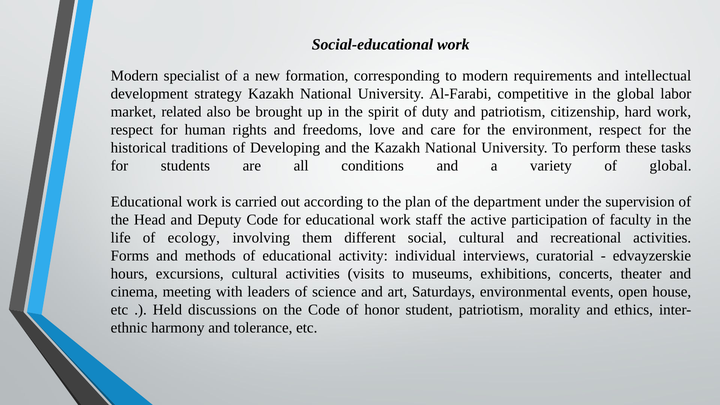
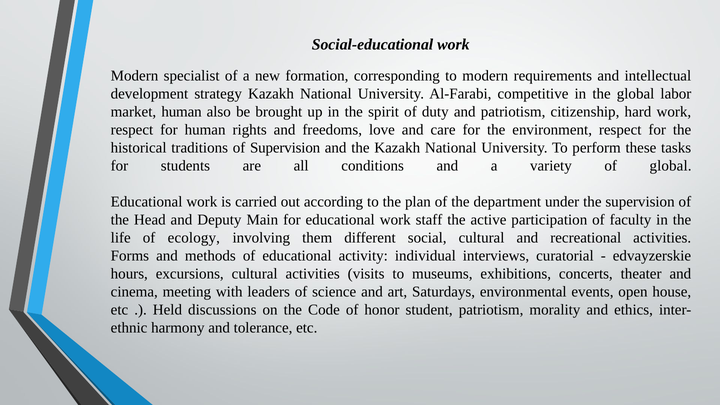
market related: related -> human (182, 112)
of Developing: Developing -> Supervision (285, 148)
Deputy Code: Code -> Main (262, 220)
